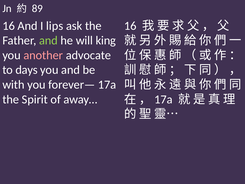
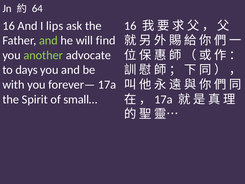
89: 89 -> 64 (37, 9)
king: king -> find (106, 40)
another colour: pink -> light green (43, 55)
away…: away… -> small… (80, 99)
